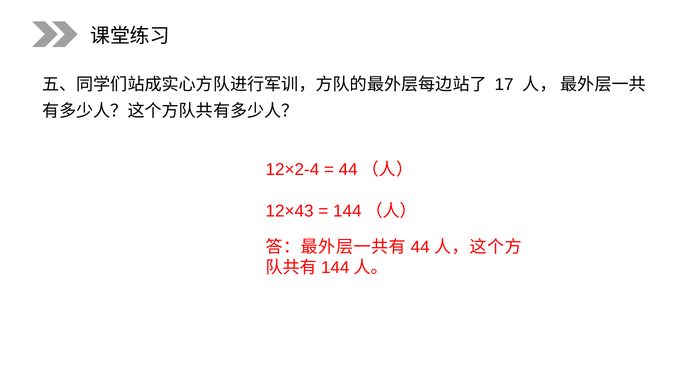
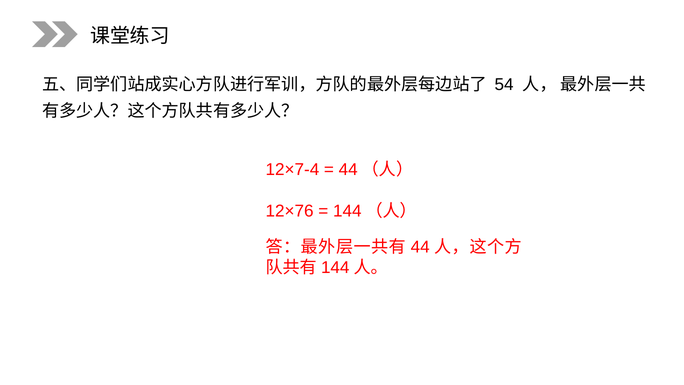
17: 17 -> 54 (504, 84)
12×2-4: 12×2-4 -> 12×7-4 (292, 169)
12×43: 12×43 -> 12×76 (290, 211)
